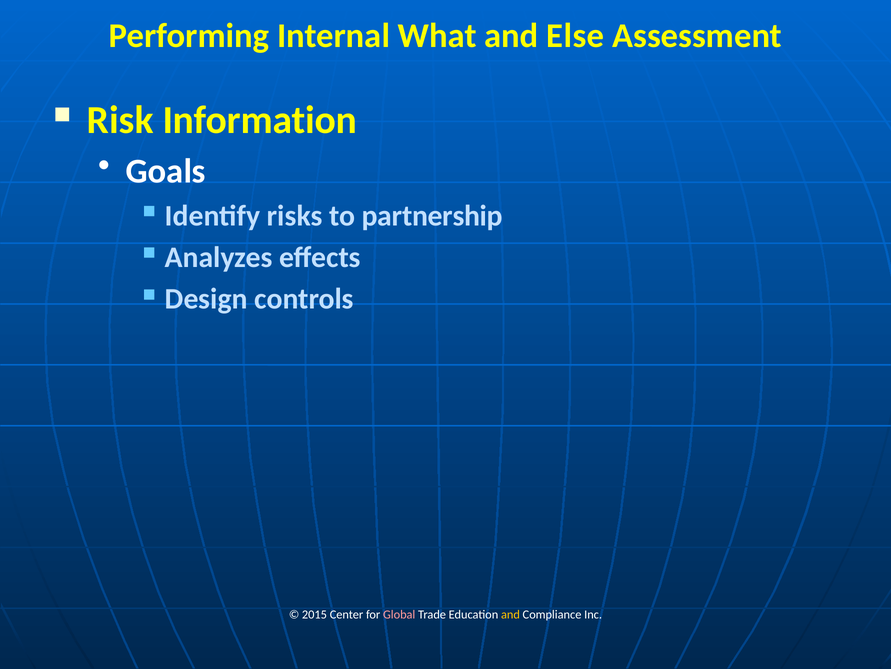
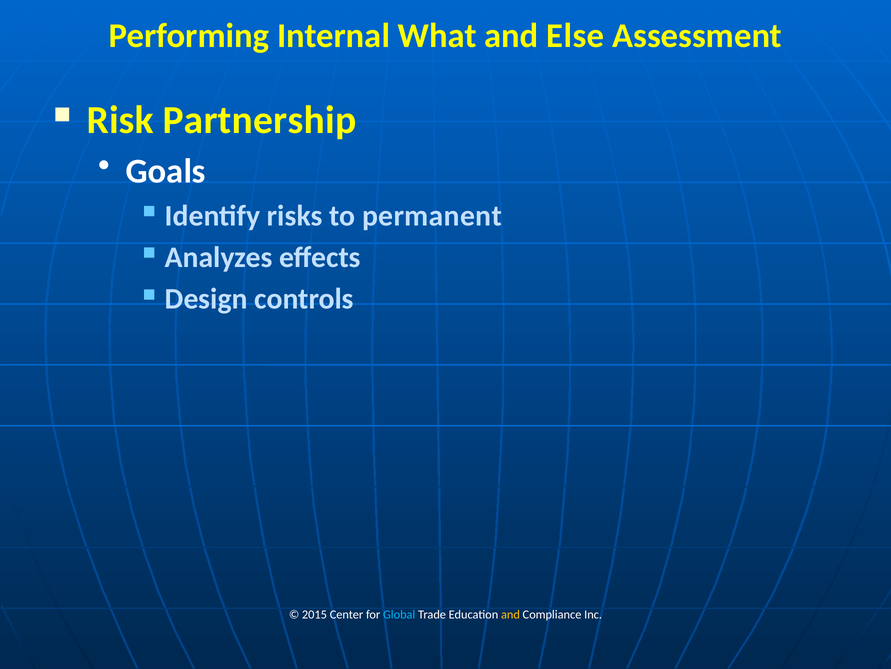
Information: Information -> Partnership (259, 120)
partnership: partnership -> permanent (432, 215)
Global colour: pink -> light blue (399, 614)
